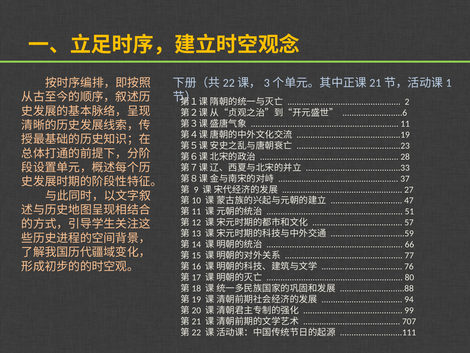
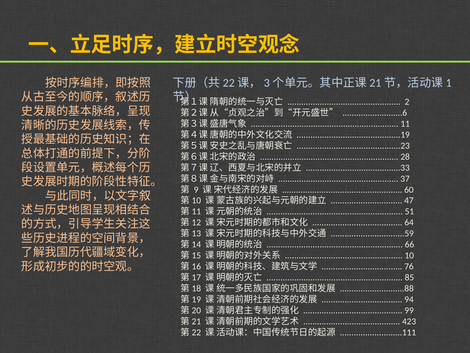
27: 27 -> 60 (409, 189)
57: 57 -> 64 (409, 222)
77: 77 -> 10 (409, 255)
80: 80 -> 85 (409, 277)
707: 707 -> 423 (409, 321)
